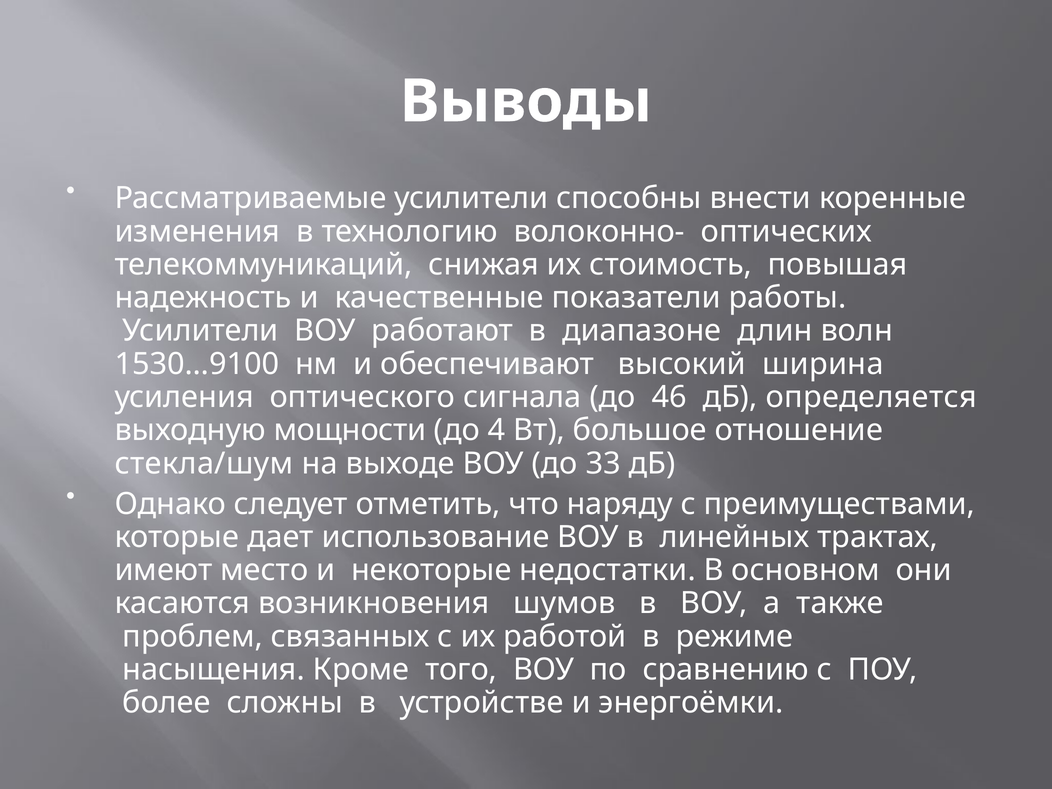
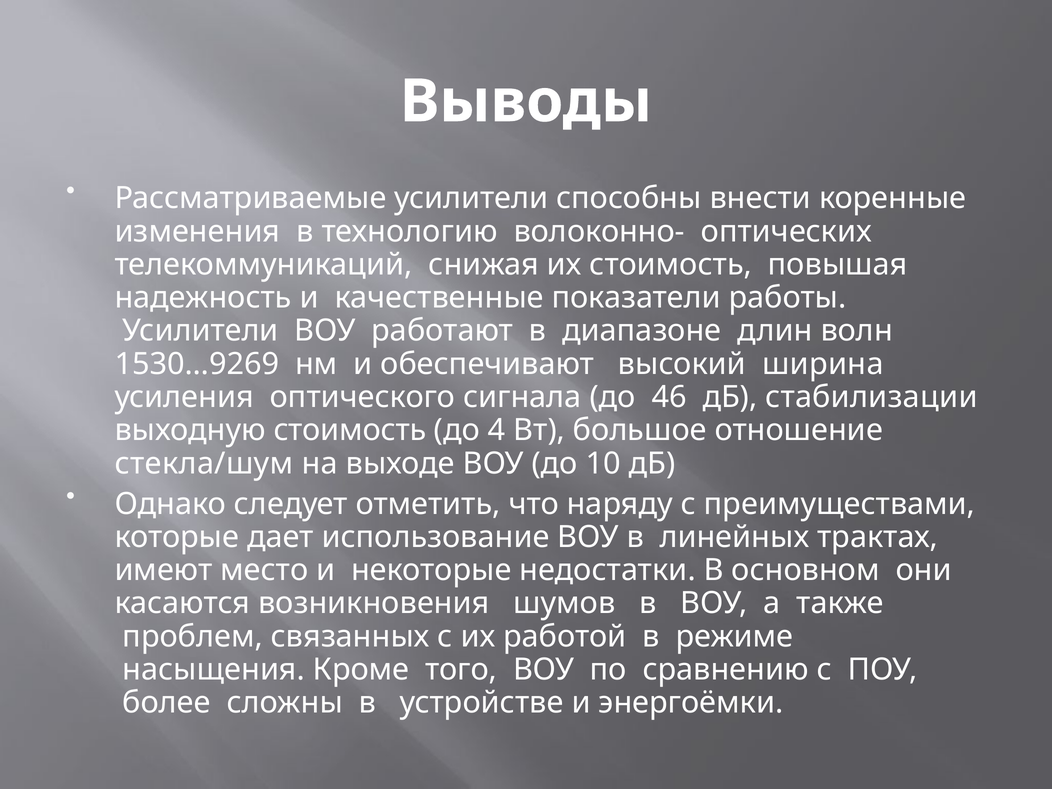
1530…9100: 1530…9100 -> 1530…9269 (197, 364)
определяется: определяется -> стабилизации (871, 397)
выходную мощности: мощности -> стоимость (350, 430)
33: 33 -> 10 (603, 463)
